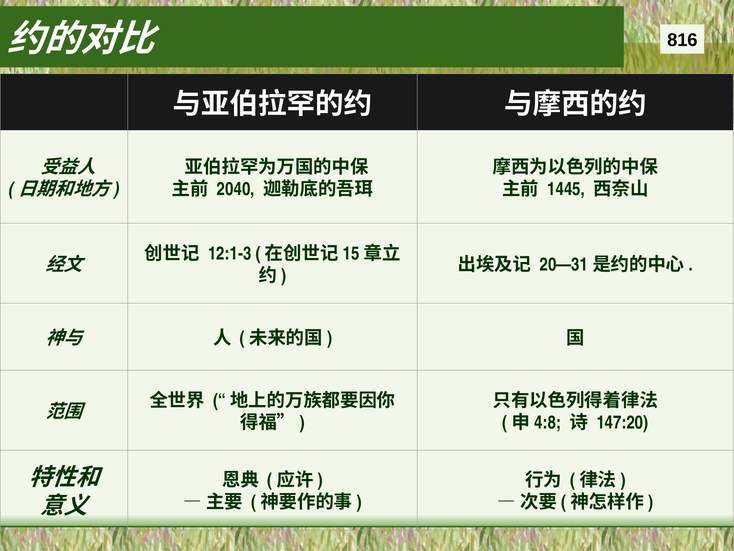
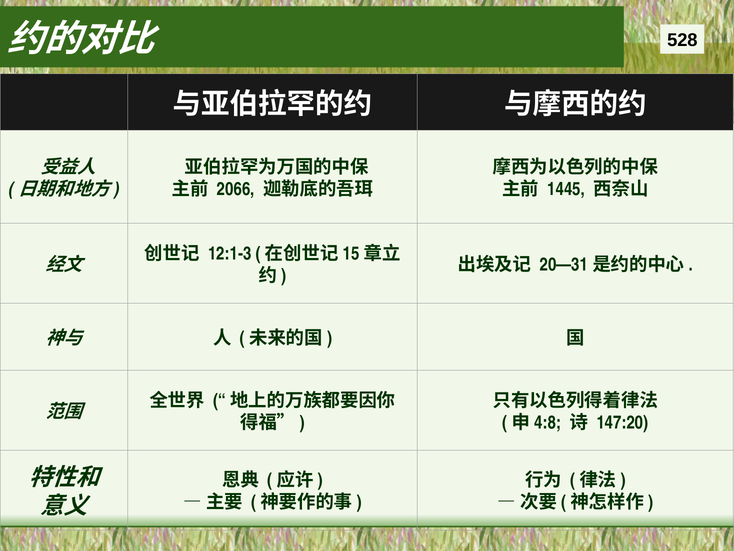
816: 816 -> 528 (682, 40)
2040: 2040 -> 2066 (236, 189)
